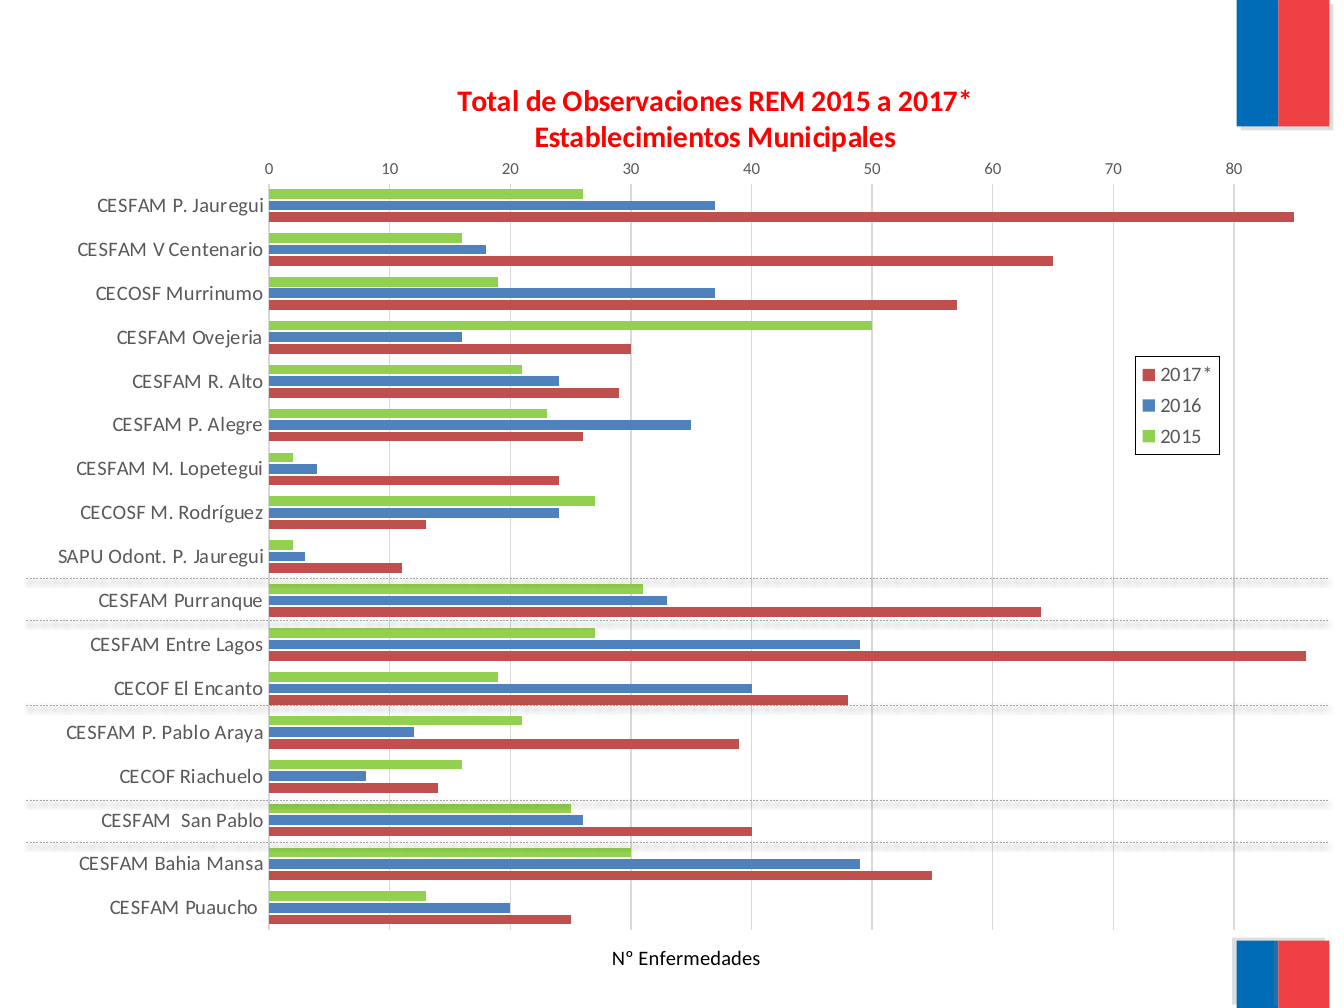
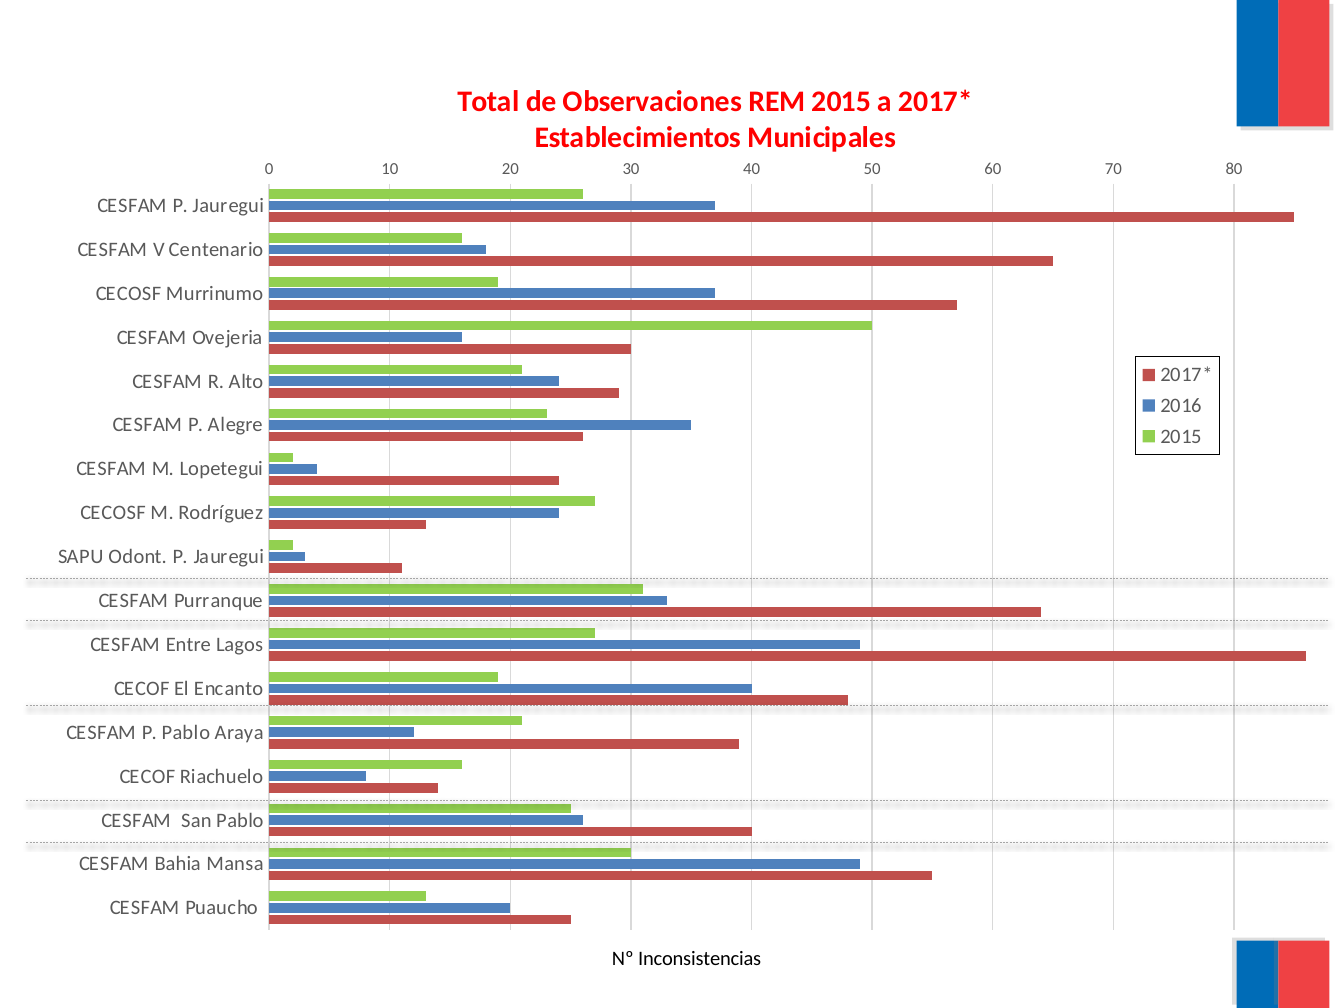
Enfermedades: Enfermedades -> Inconsistencias (700, 958)
